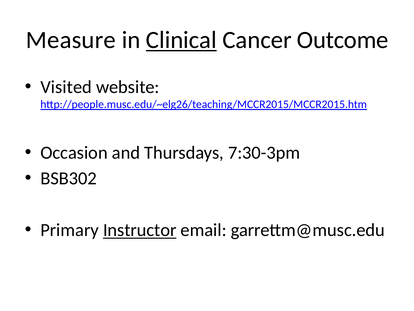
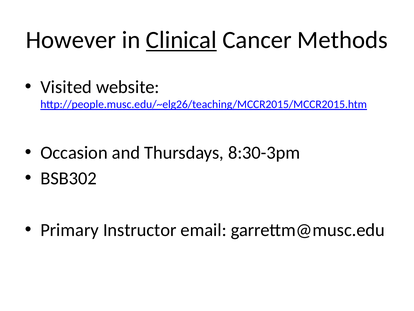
Measure: Measure -> However (71, 40)
Outcome: Outcome -> Methods (343, 40)
7:30-3pm: 7:30-3pm -> 8:30-3pm (264, 152)
Instructor underline: present -> none (140, 230)
